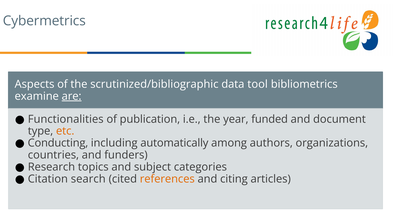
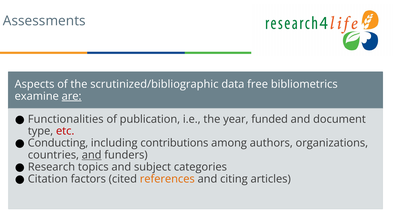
Cybermetrics: Cybermetrics -> Assessments (44, 21)
tool: tool -> free (258, 84)
etc colour: orange -> red (65, 131)
automatically: automatically -> contributions (174, 143)
and underline: none -> present (92, 155)
search: search -> factors (88, 179)
